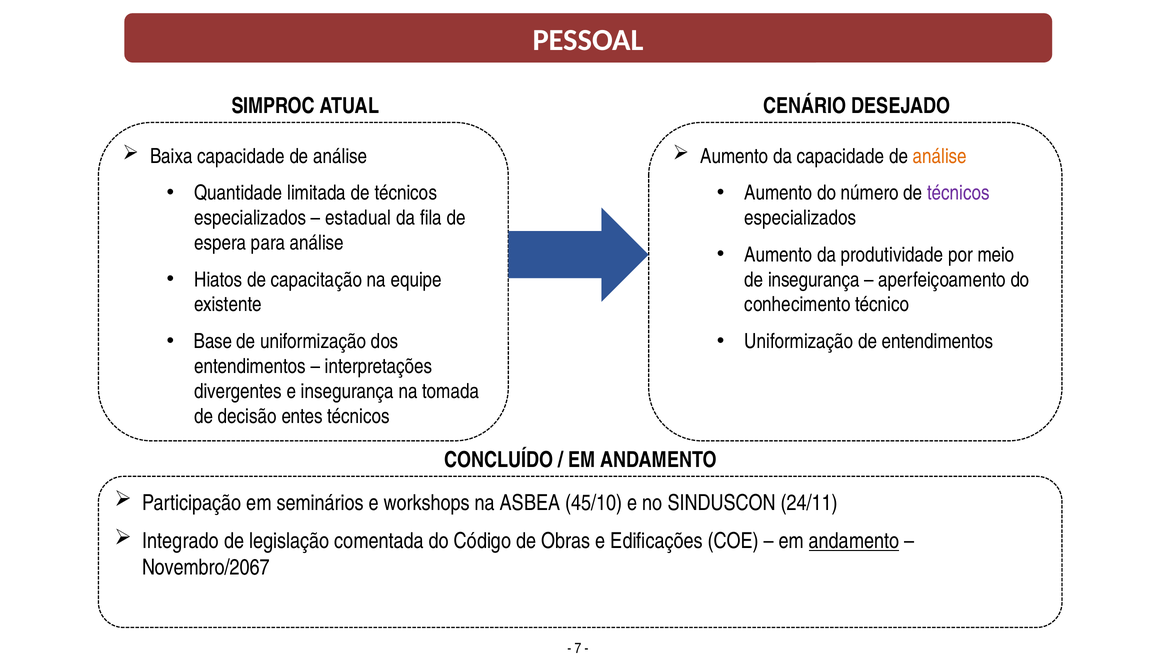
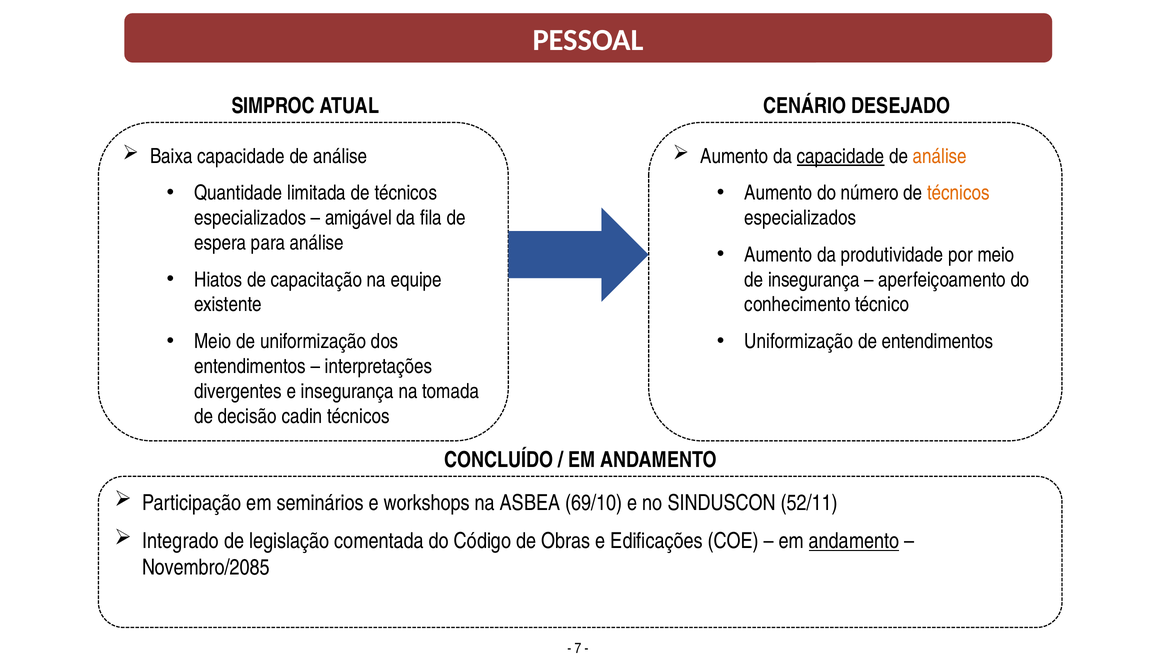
capacidade underline: none -> present (841, 156)
técnicos colour: purple -> orange (958, 193)
estadual: estadual -> amigável (358, 218)
Base: Base -> Meio (213, 341)
entes: entes -> cadin (302, 416)
45/10: 45/10 -> 69/10 (594, 503)
24/11: 24/11 -> 52/11 (809, 503)
Novembro/2067: Novembro/2067 -> Novembro/2085 (206, 567)
